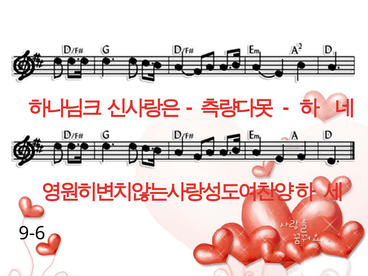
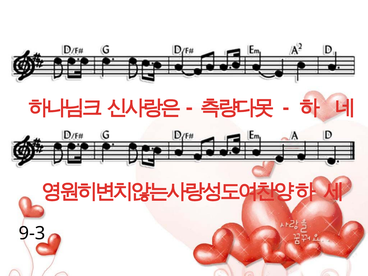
9-6: 9-6 -> 9-3 (32, 233)
